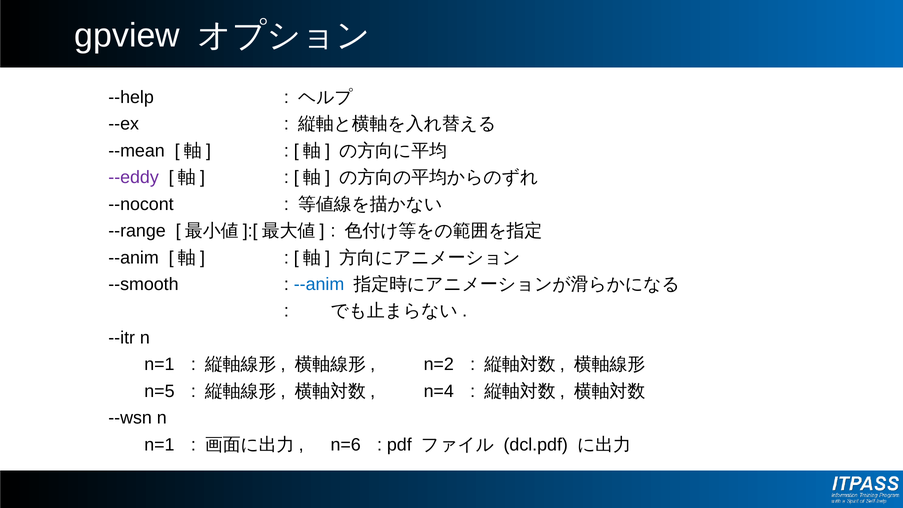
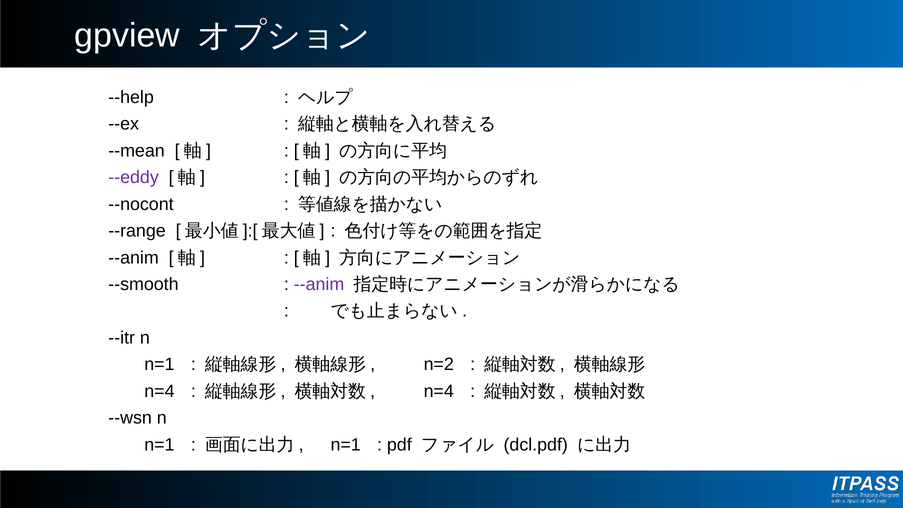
--anim colour: blue -> purple (319, 284)
n=5: n=5 -> n=4 (159, 391)
n=6: n=6 -> n=1 (346, 445)
